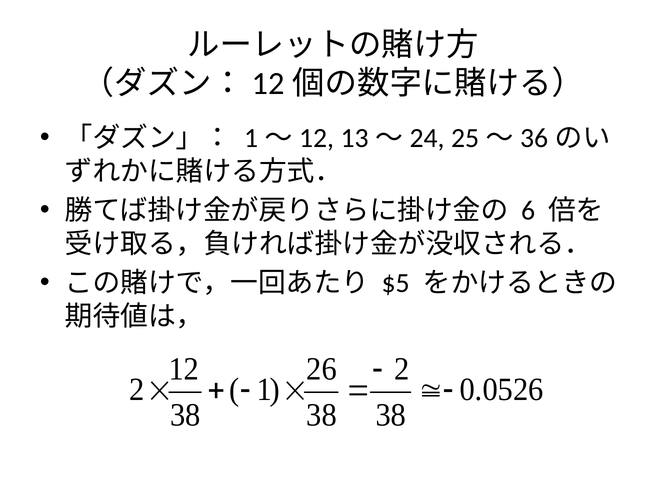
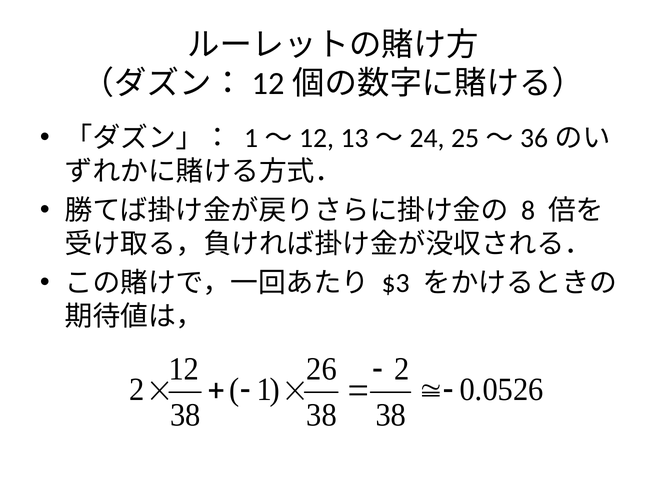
6: 6 -> 8 (528, 211)
$5: $5 -> $3 (396, 284)
